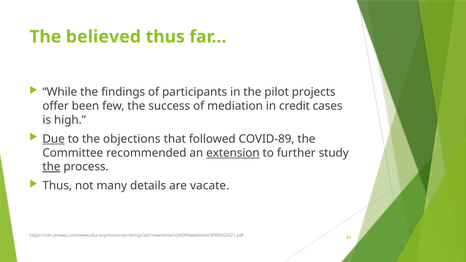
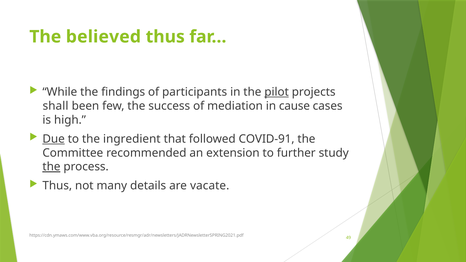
pilot underline: none -> present (277, 92)
offer: offer -> shall (56, 106)
credit: credit -> cause (294, 106)
objections: objections -> ingredient (132, 139)
COVID-89: COVID-89 -> COVID-91 (267, 139)
extension underline: present -> none (233, 153)
